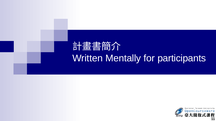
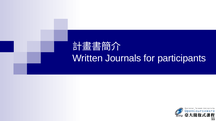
Mentally: Mentally -> Journals (123, 58)
